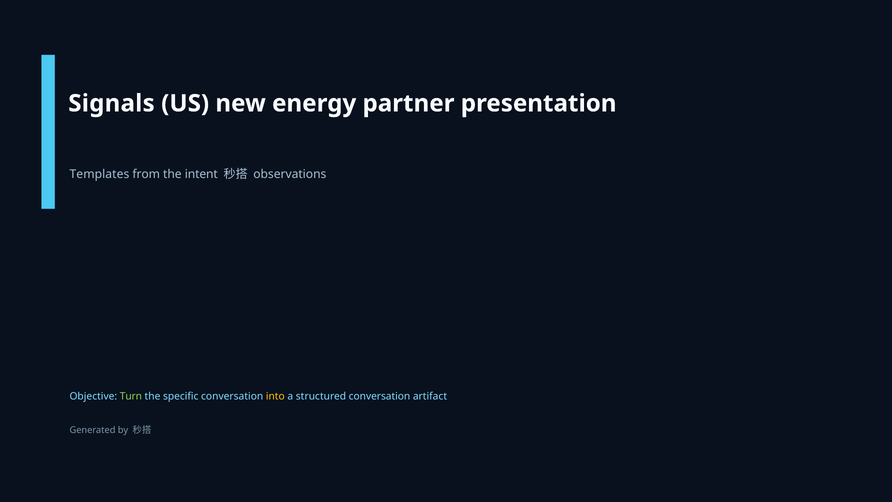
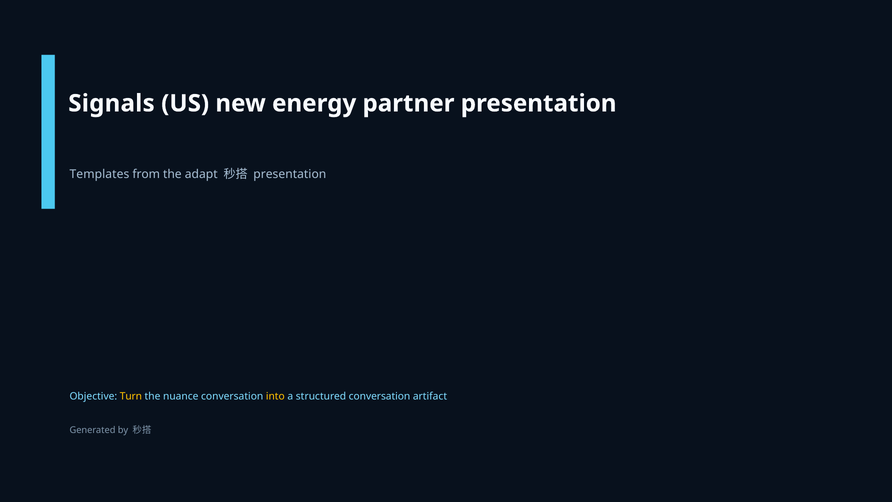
intent: intent -> adapt (201, 174)
observations: observations -> presentation (290, 174)
Turn colour: light green -> yellow (131, 396)
specific: specific -> nuance (181, 396)
